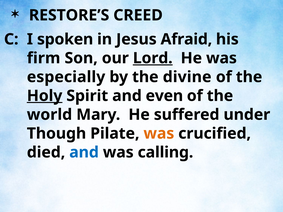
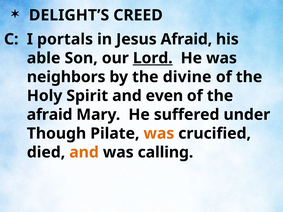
RESTORE’S: RESTORE’S -> DELIGHT’S (69, 15)
spoken: spoken -> portals (65, 39)
firm: firm -> able (44, 58)
especially: especially -> neighbors (66, 77)
Holy underline: present -> none (45, 96)
world: world -> afraid (50, 115)
and colour: blue -> orange (84, 152)
